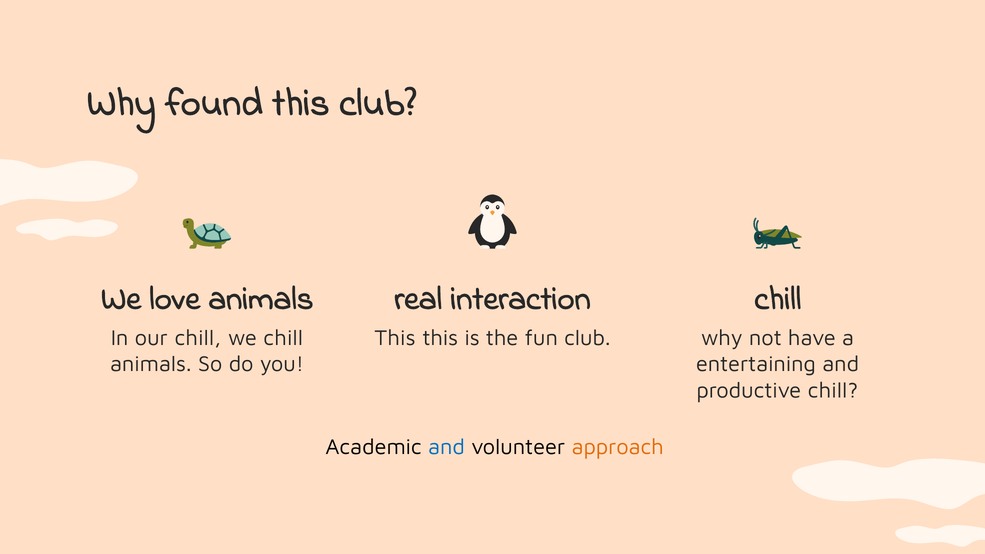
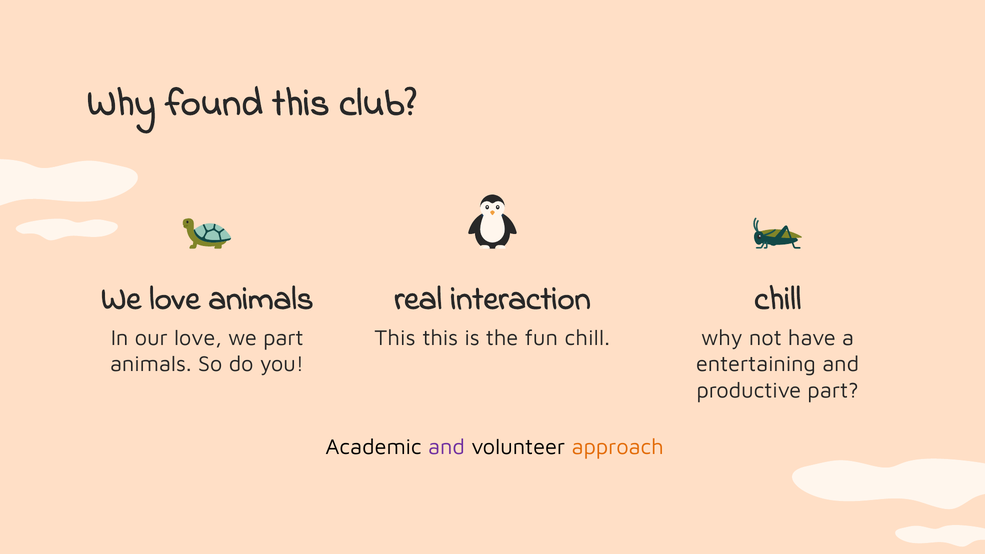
our chill: chill -> love (198, 338)
we chill: chill -> part (283, 338)
fun club: club -> chill (587, 338)
productive chill: chill -> part (833, 391)
and colour: blue -> purple (446, 447)
